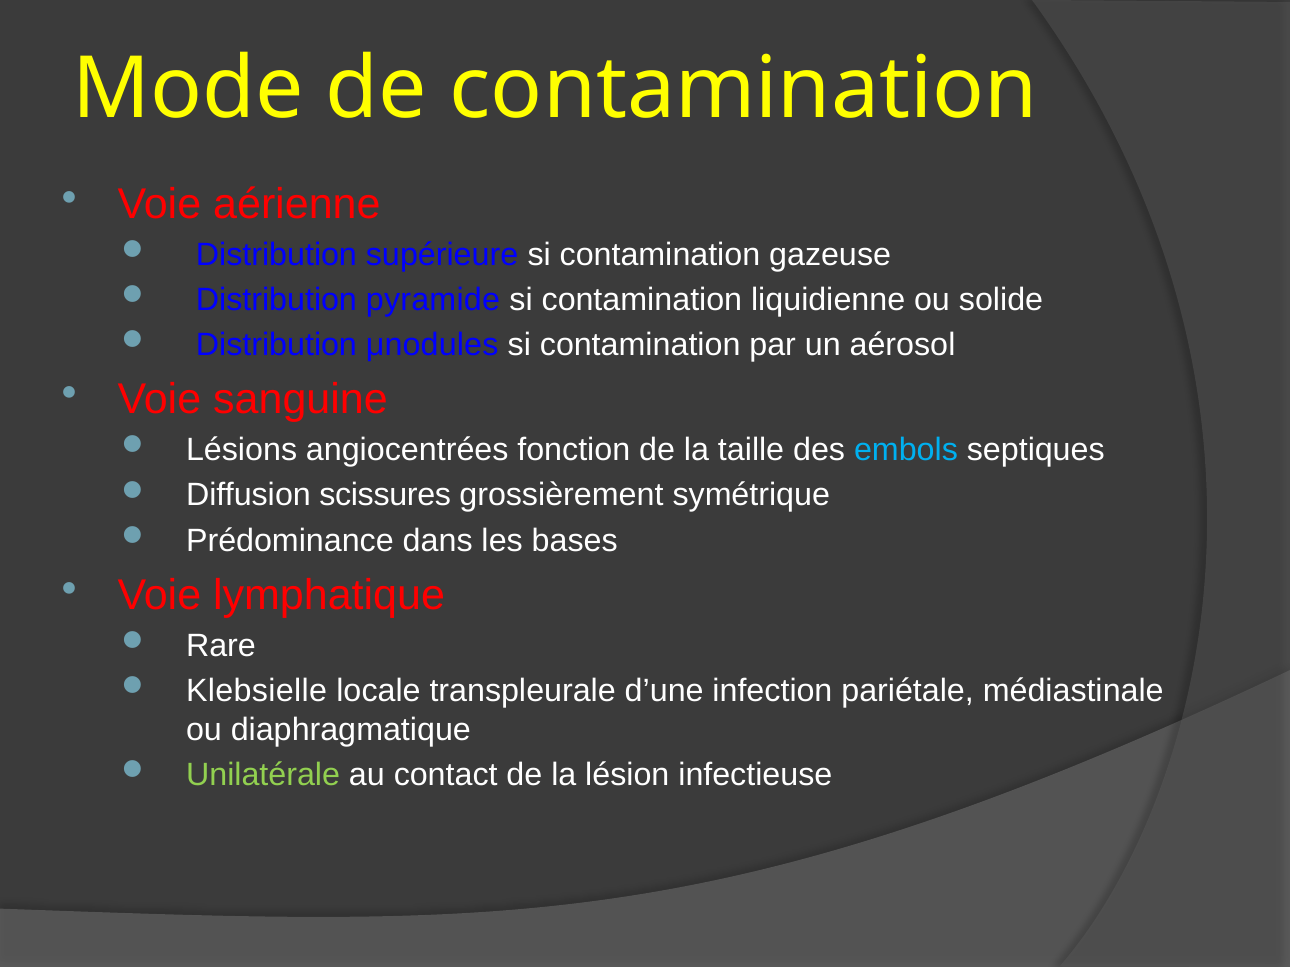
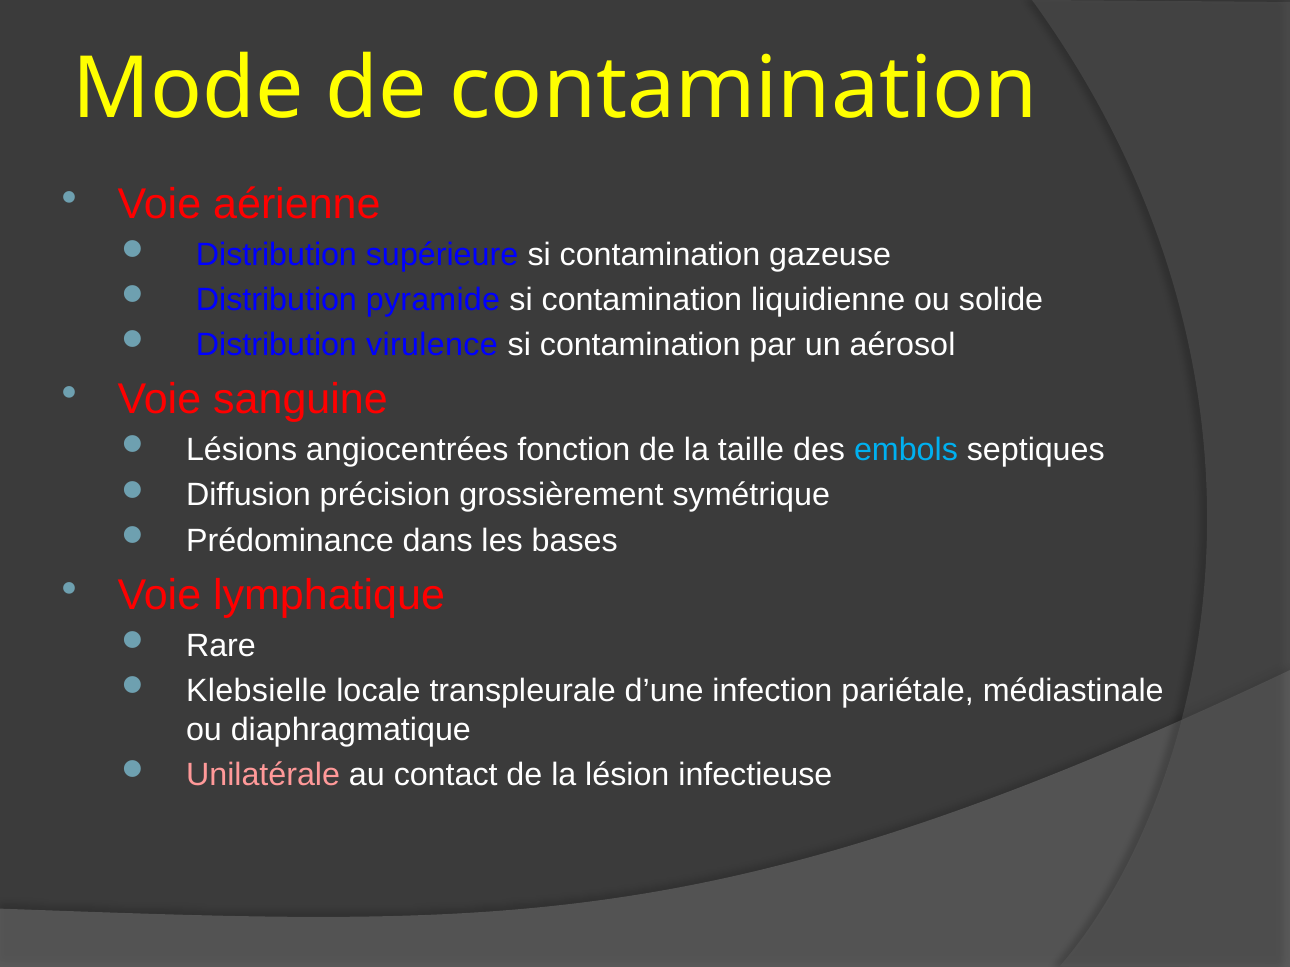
μnodules: μnodules -> virulence (432, 345)
scissures: scissures -> précision (385, 496)
Unilatérale colour: light green -> pink (263, 775)
